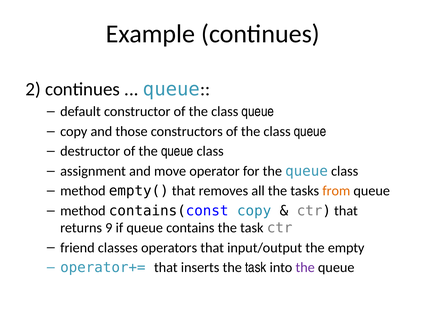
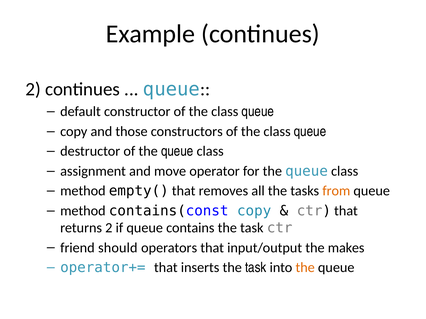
returns 9: 9 -> 2 (109, 228)
classes: classes -> should (118, 248)
empty: empty -> makes (346, 248)
the colour: purple -> orange (305, 268)
